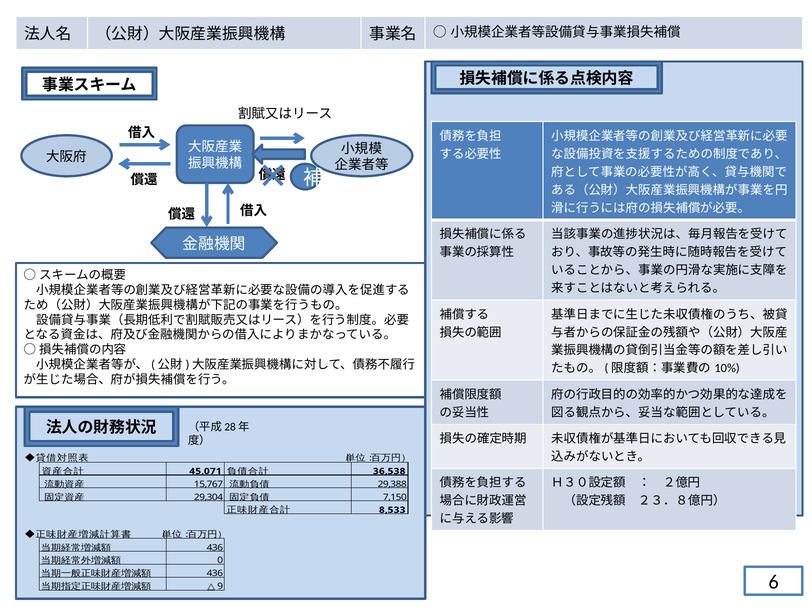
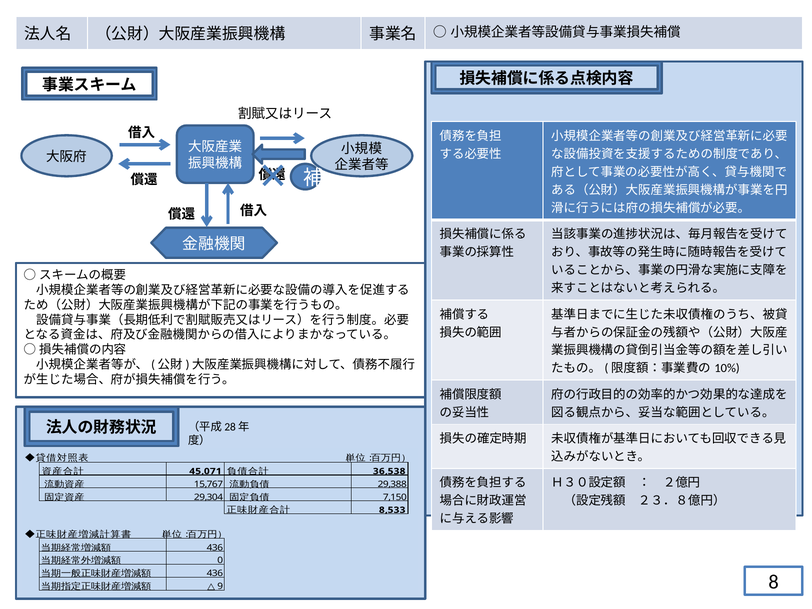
6: 6 -> 8 (774, 582)
